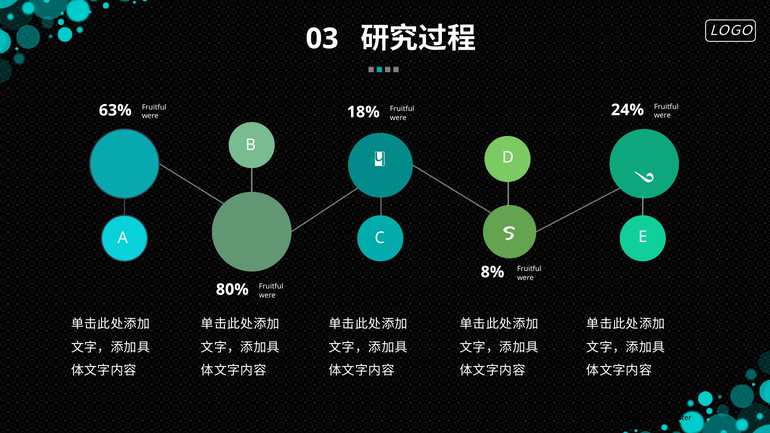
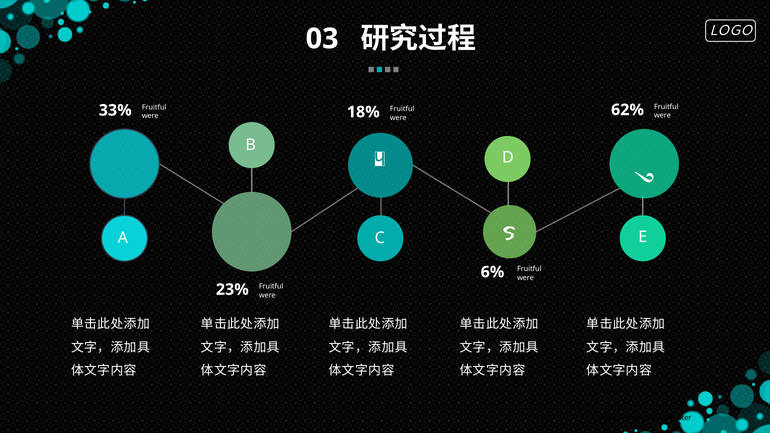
24%: 24% -> 62% (627, 110)
63%: 63% -> 33% (115, 110)
8%: 8% -> 6% (492, 272)
80%: 80% -> 23% (232, 290)
